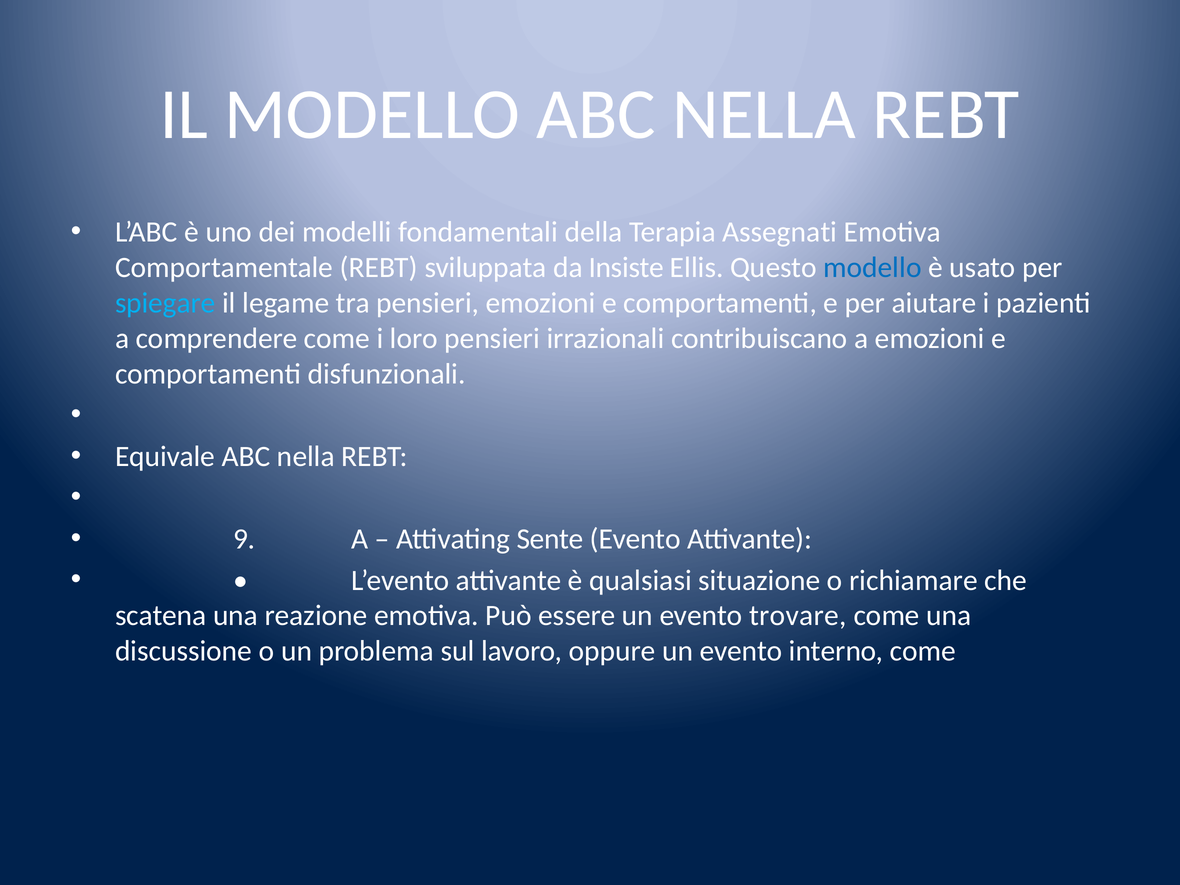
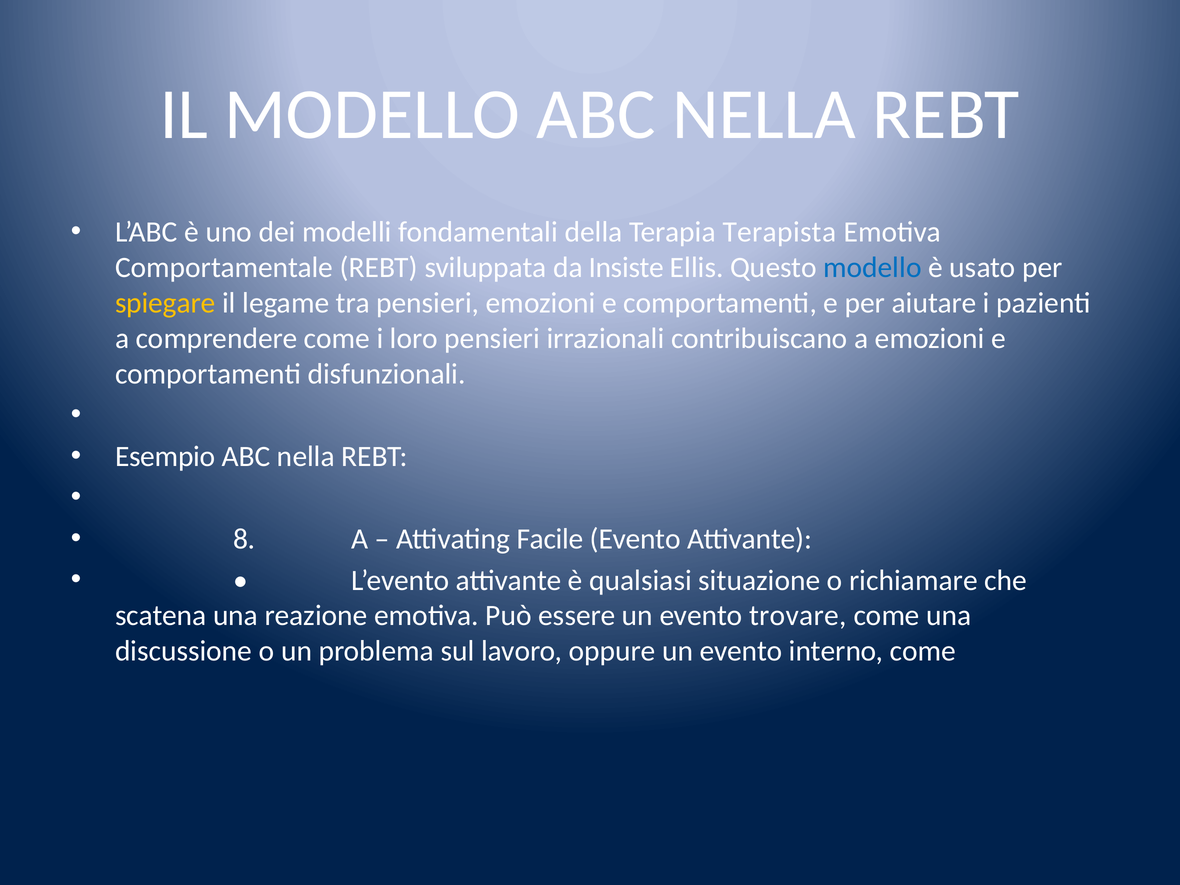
Assegnati: Assegnati -> Terapista (779, 232)
spiegare colour: light blue -> yellow (165, 303)
Equivale: Equivale -> Esempio (165, 456)
9: 9 -> 8 (244, 539)
Sente: Sente -> Facile (550, 539)
